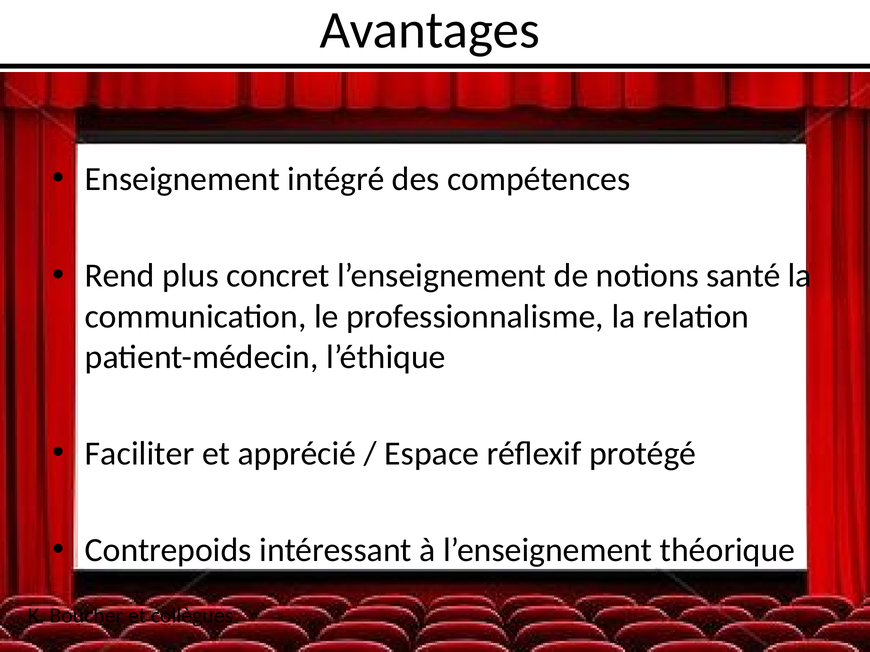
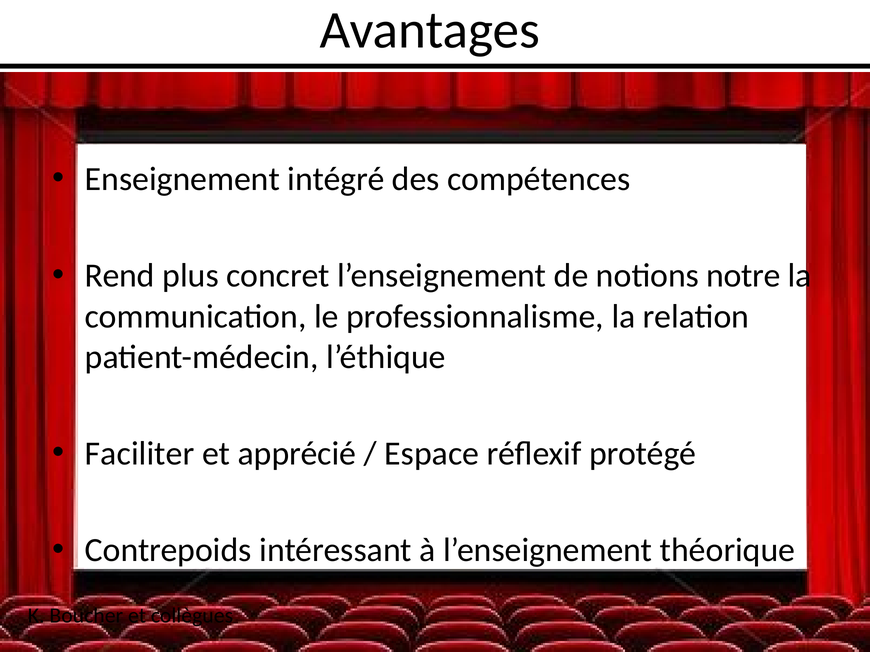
santé: santé -> notre (743, 276)
